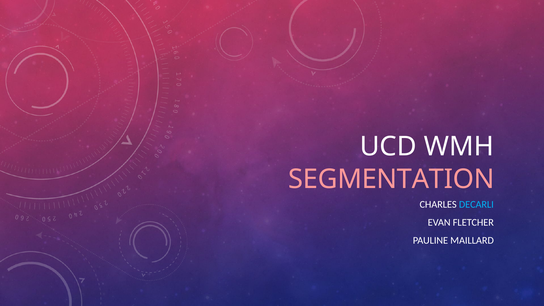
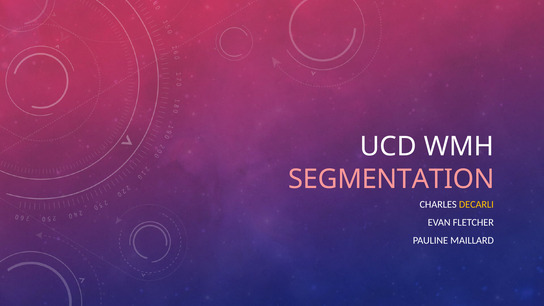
DECARLI colour: light blue -> yellow (476, 205)
